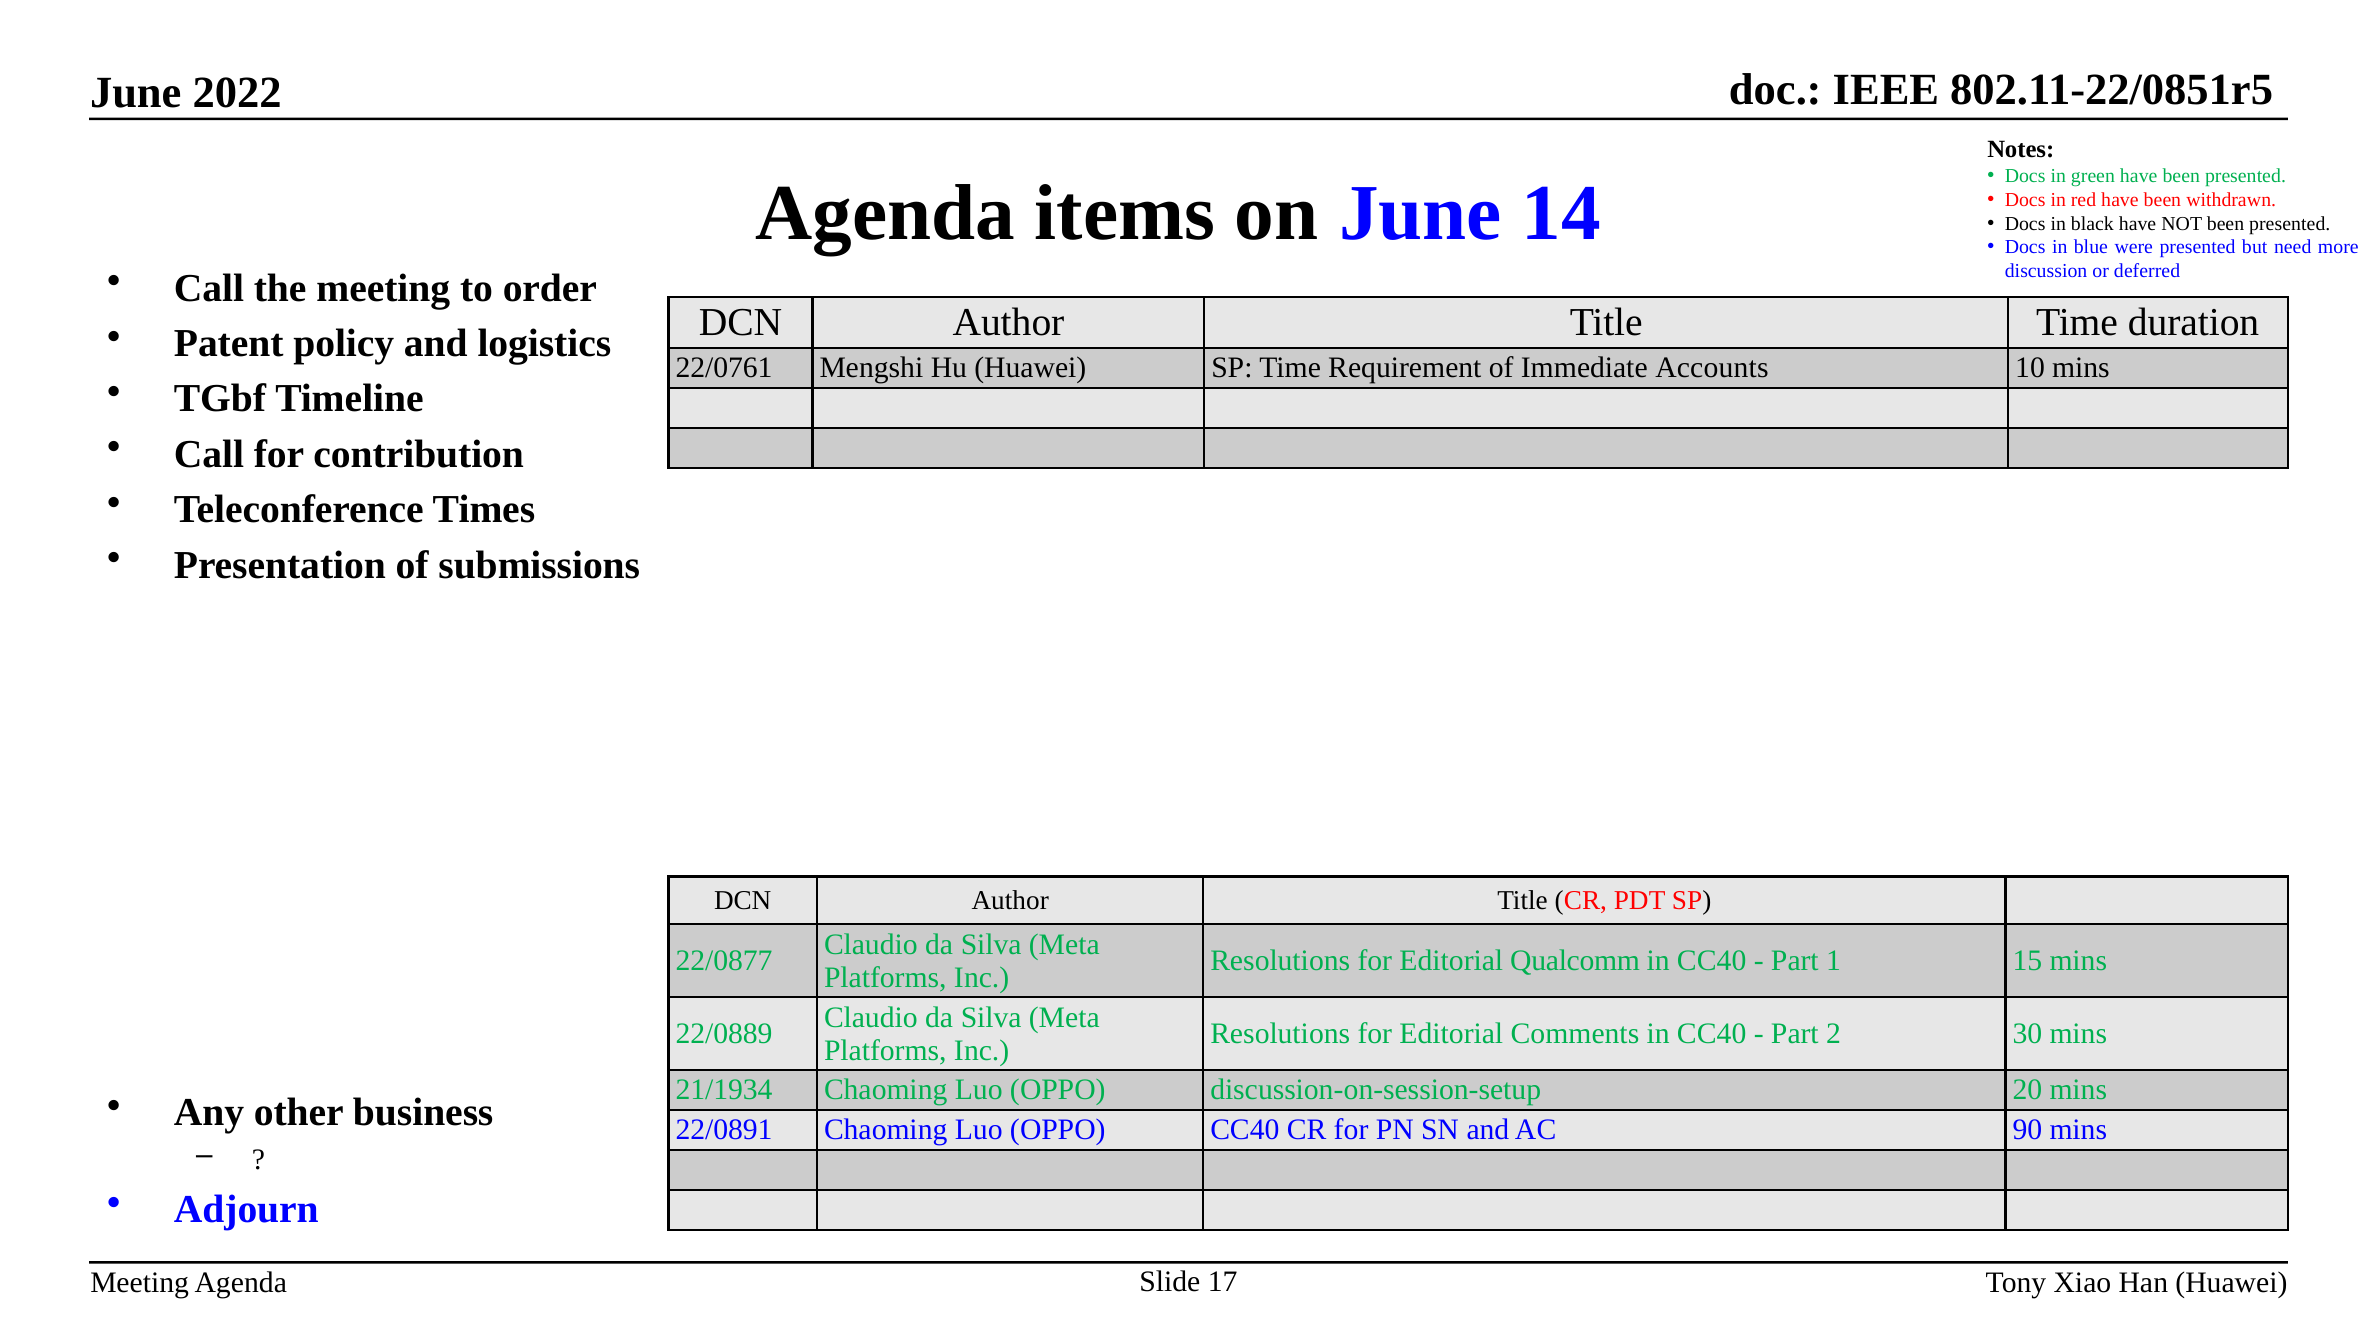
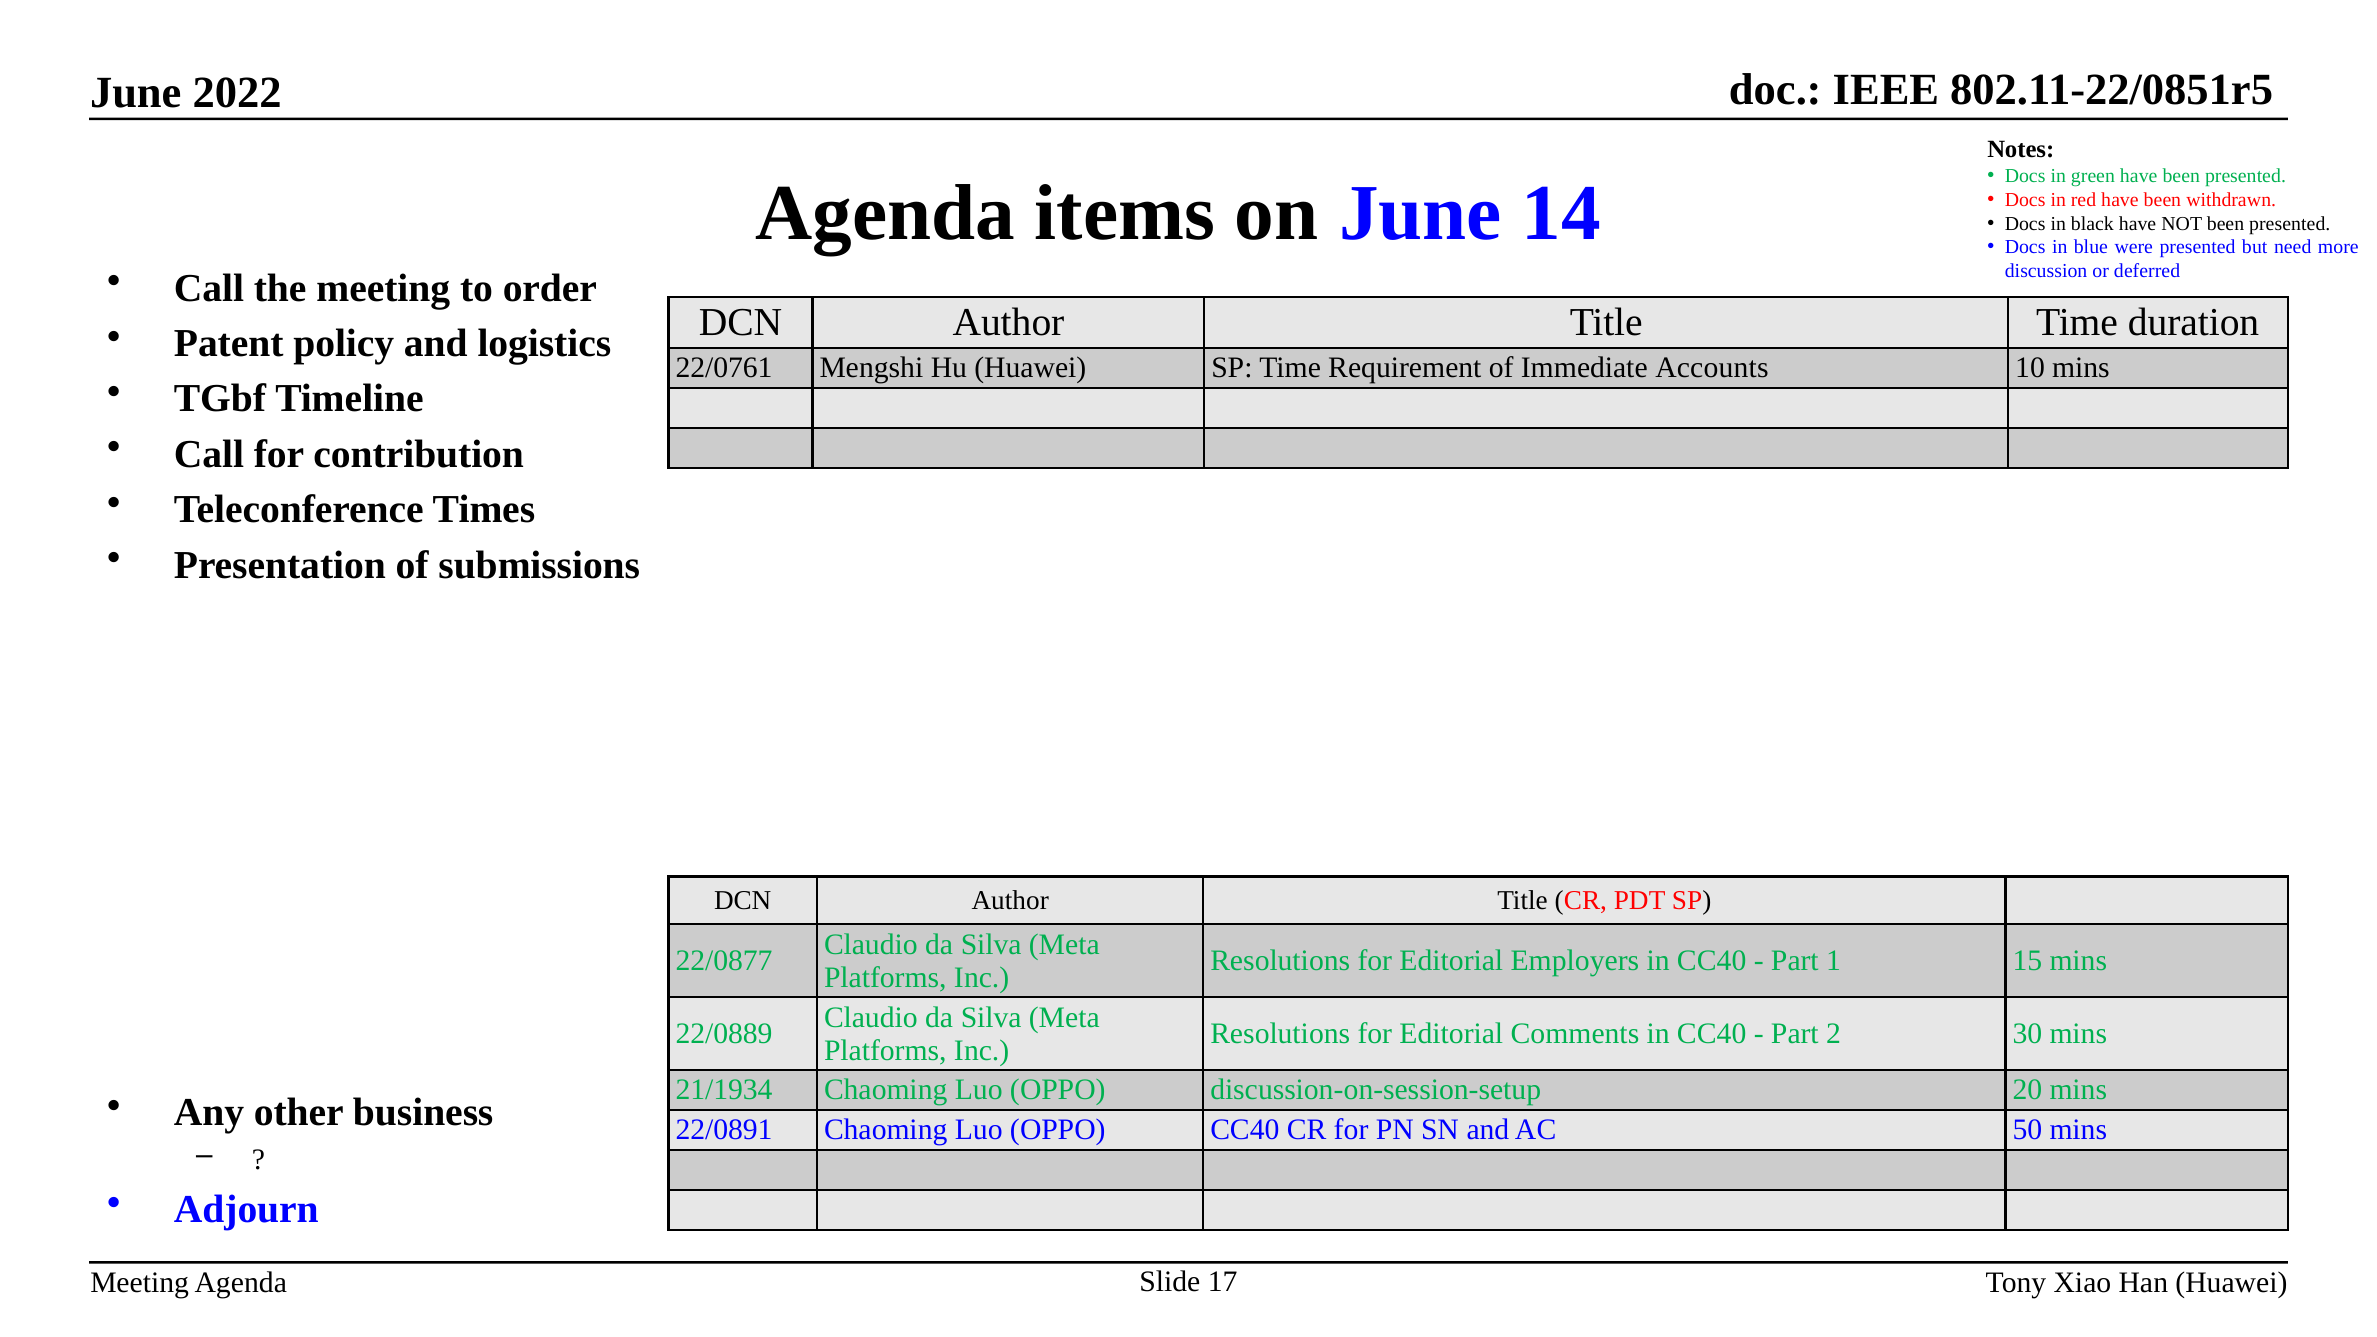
Qualcomm: Qualcomm -> Employers (1575, 961)
90: 90 -> 50 (2027, 1130)
